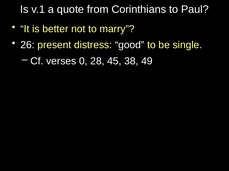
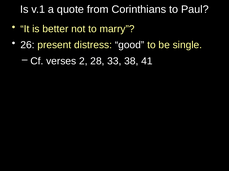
0: 0 -> 2 (83, 61)
45: 45 -> 33 (114, 61)
49: 49 -> 41 (147, 61)
